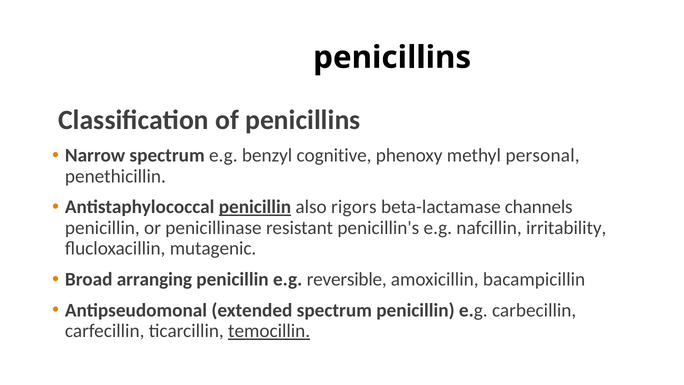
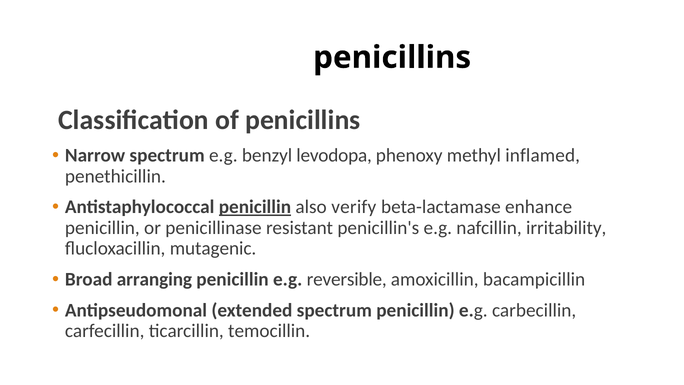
cognitive: cognitive -> levodopa (334, 155)
personal: personal -> inflamed (543, 155)
rigors: rigors -> verify (354, 207)
channels: channels -> enhance (539, 207)
temocillin underline: present -> none (269, 331)
